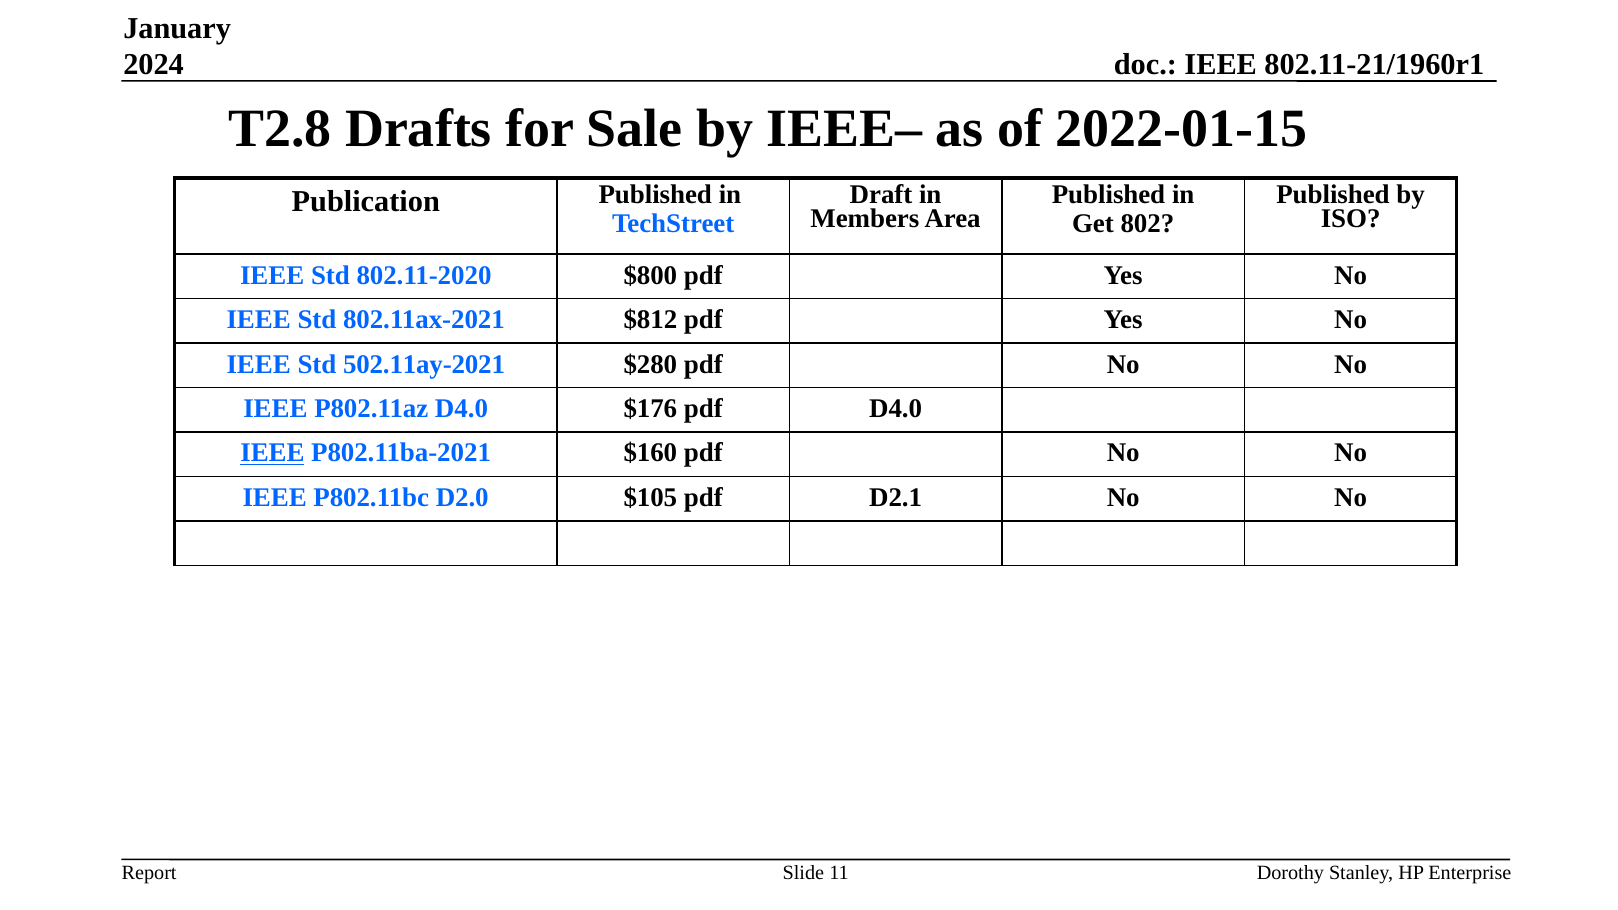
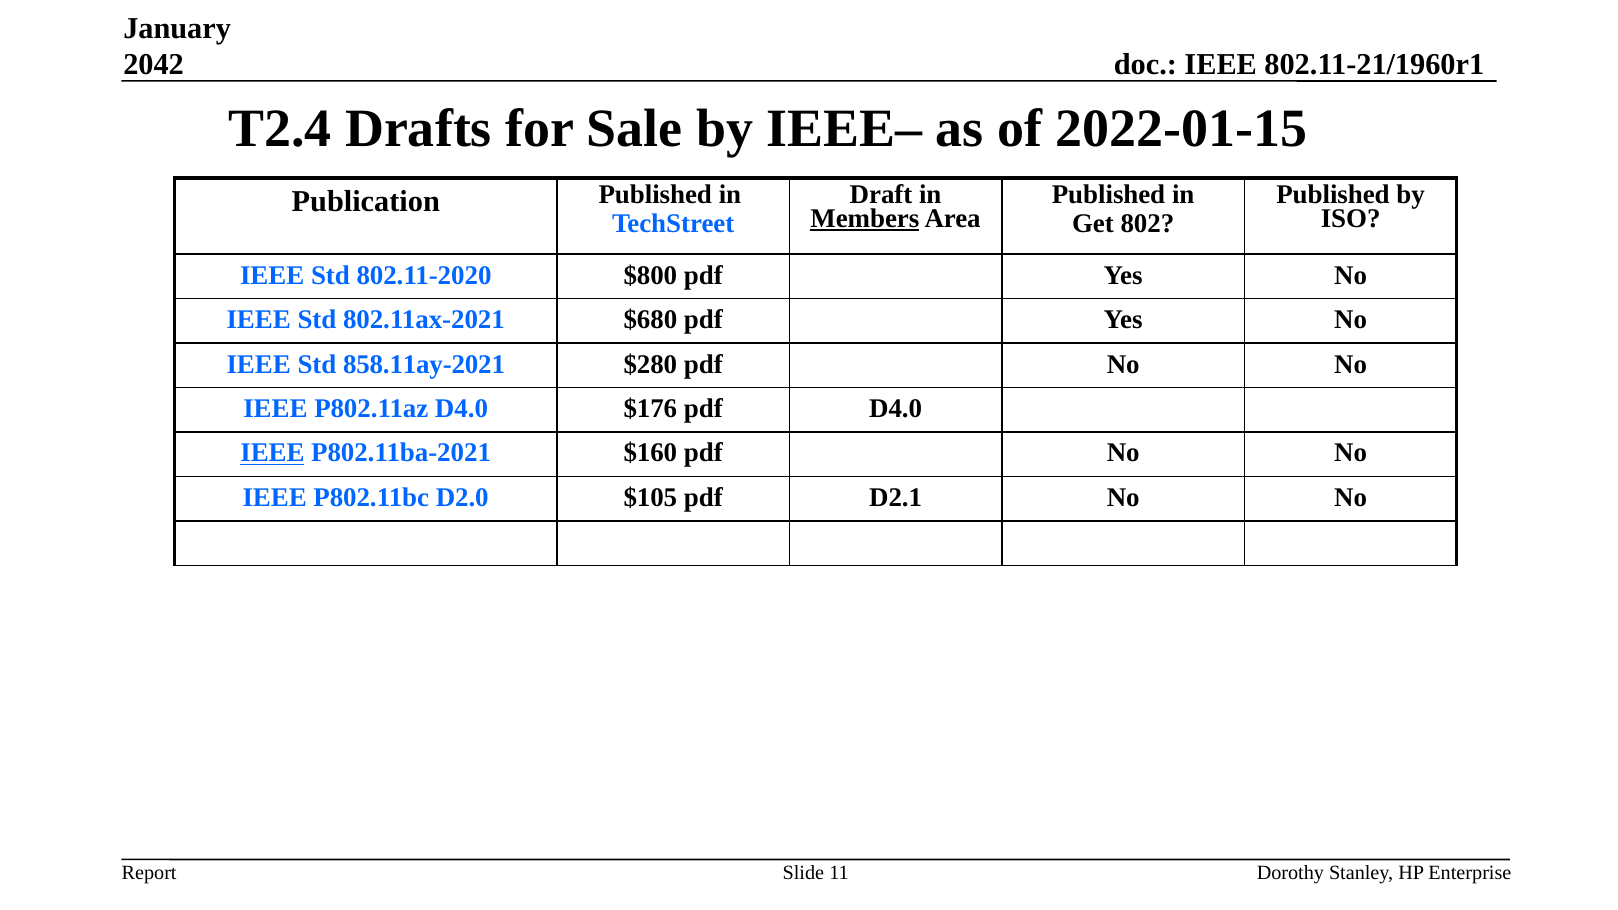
2024: 2024 -> 2042 (154, 65)
T2.8: T2.8 -> T2.4 (280, 129)
Members underline: none -> present (865, 218)
$812: $812 -> $680 (650, 320)
502.11ay-2021: 502.11ay-2021 -> 858.11ay-2021 (424, 364)
